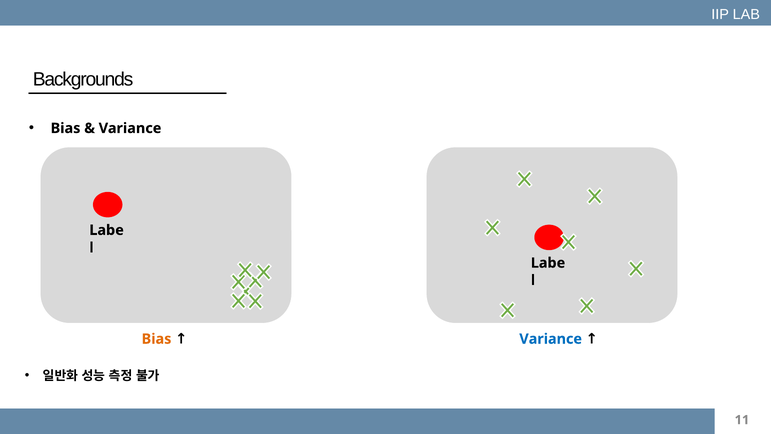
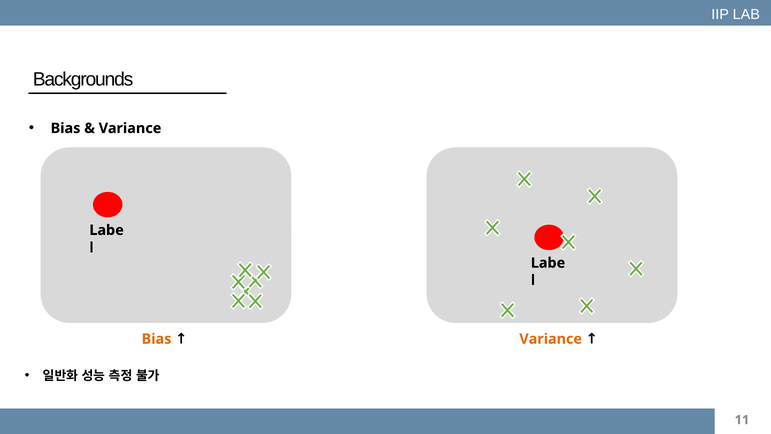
Variance colour: blue -> orange (551, 339)
